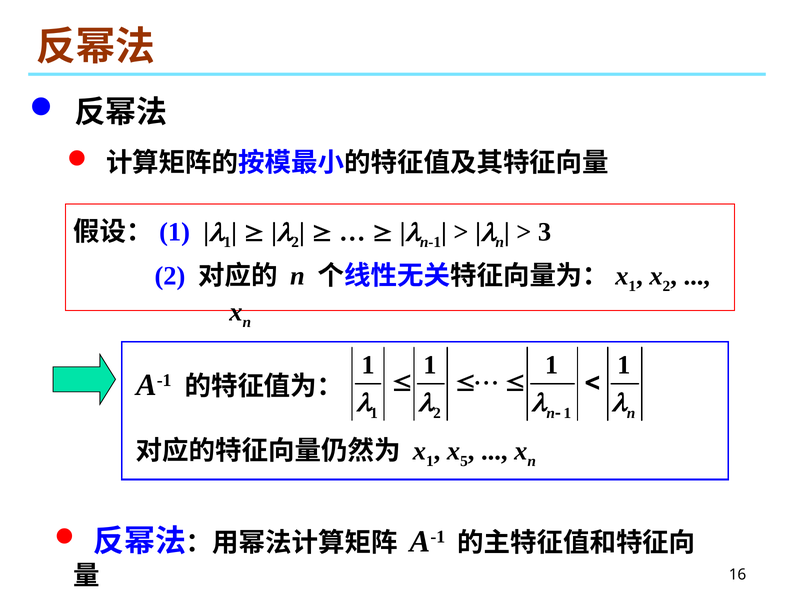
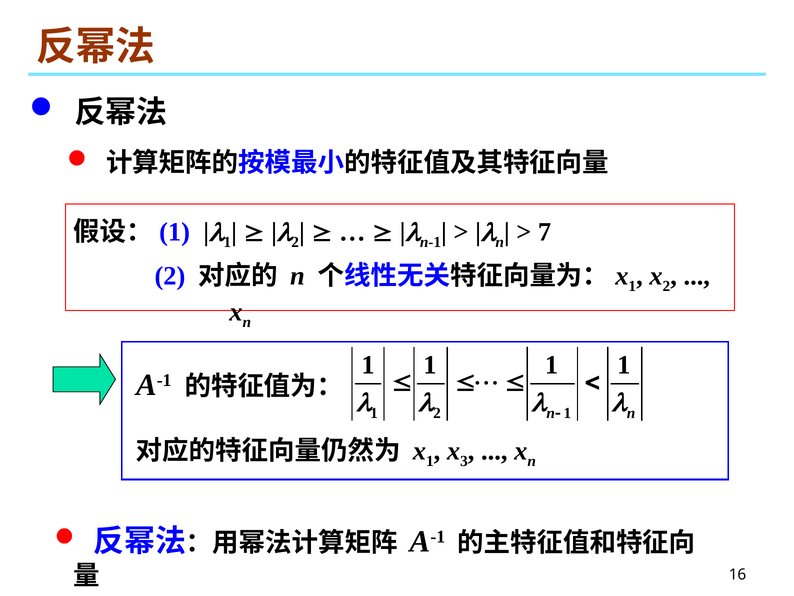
3: 3 -> 7 (545, 232)
5: 5 -> 3 (464, 461)
